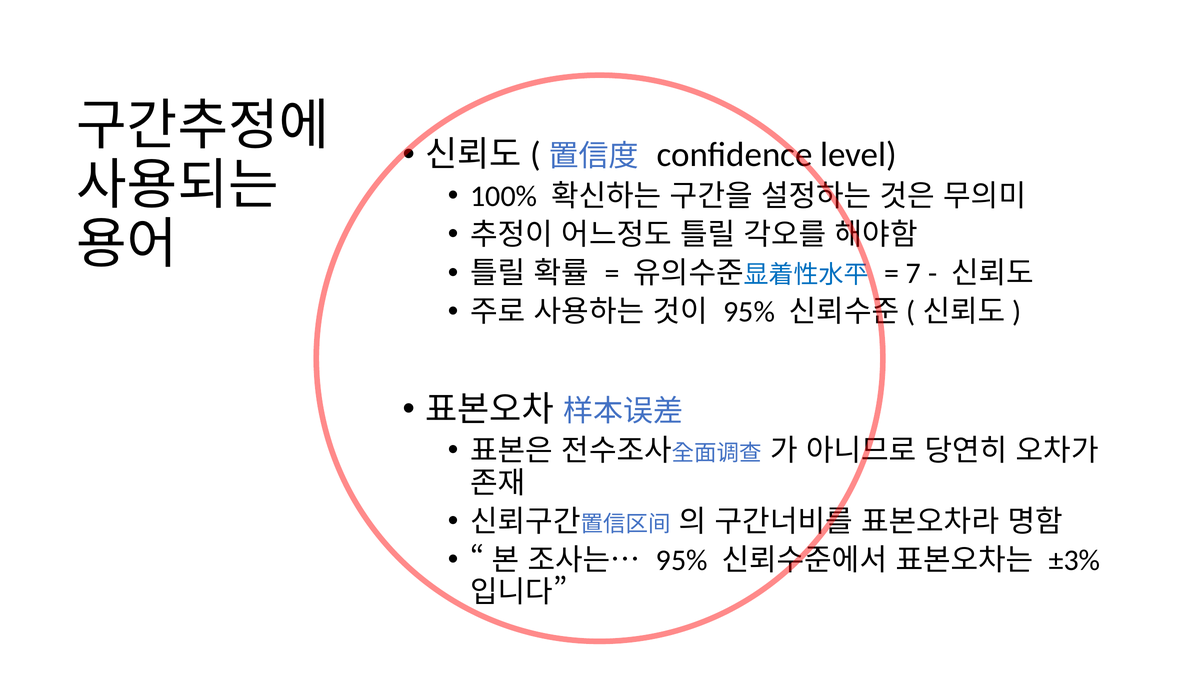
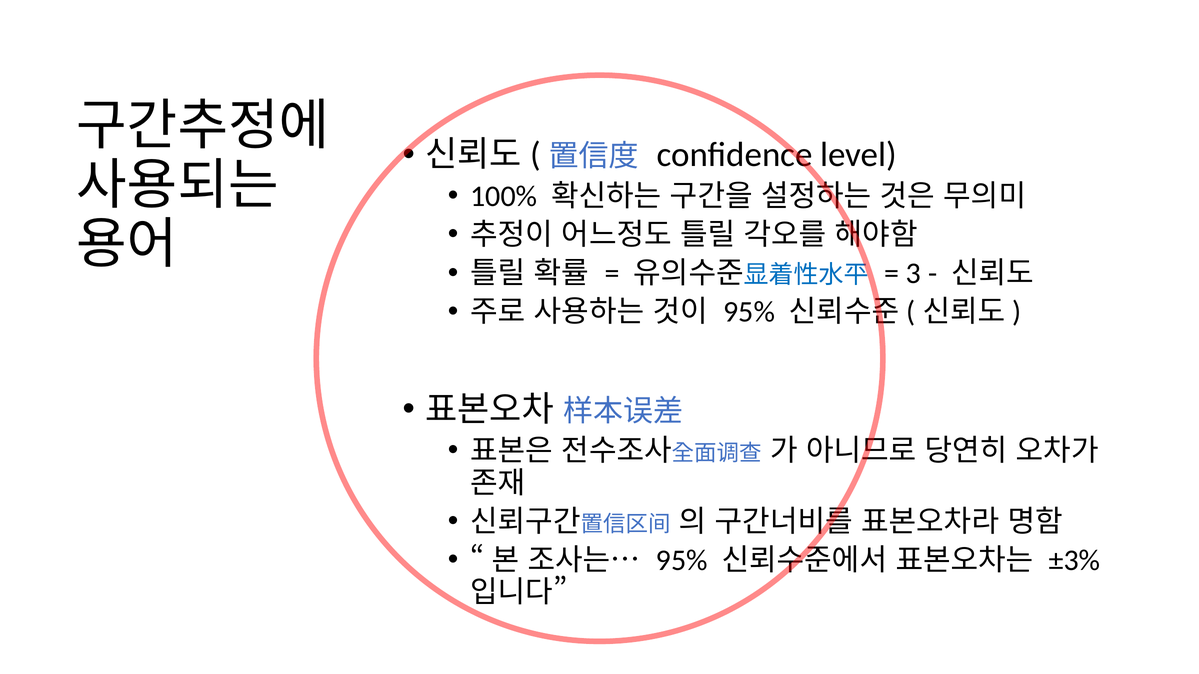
7: 7 -> 3 (914, 274)
